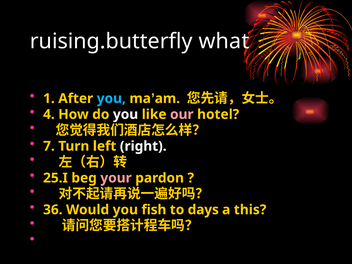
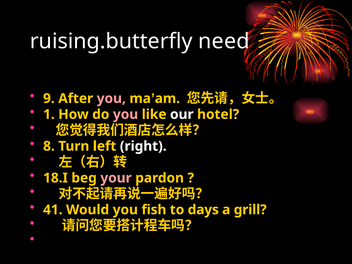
what: what -> need (224, 41)
1: 1 -> 9 (49, 98)
you colour: light blue -> pink (111, 98)
4: 4 -> 1 (49, 114)
you colour: white -> pink (126, 114)
our colour: pink -> white (182, 114)
7: 7 -> 8 (49, 146)
25.I: 25.I -> 18.I (55, 178)
36: 36 -> 41 (53, 210)
this: this -> grill (250, 210)
